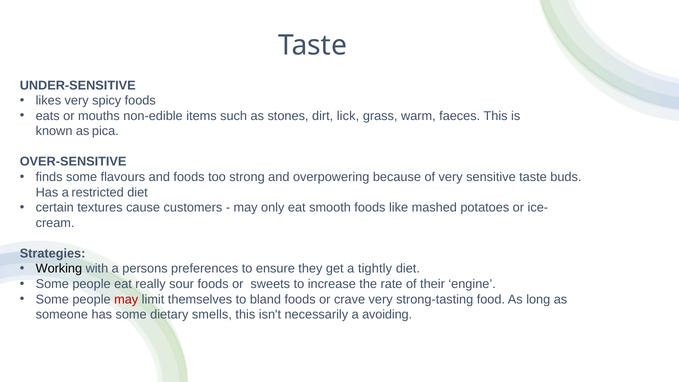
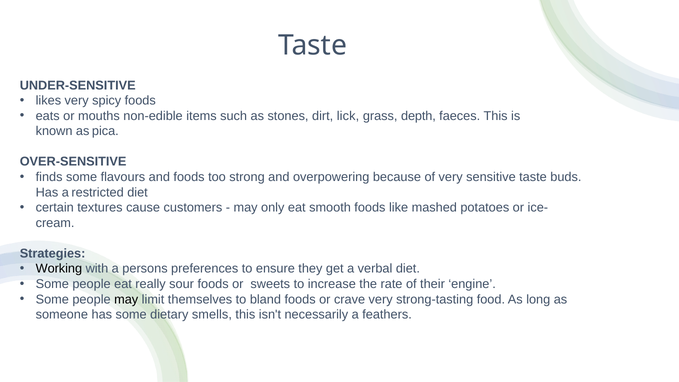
warm: warm -> depth (418, 116)
tightly: tightly -> verbal (375, 269)
may colour: red -> black (126, 299)
avoiding: avoiding -> feathers (387, 315)
